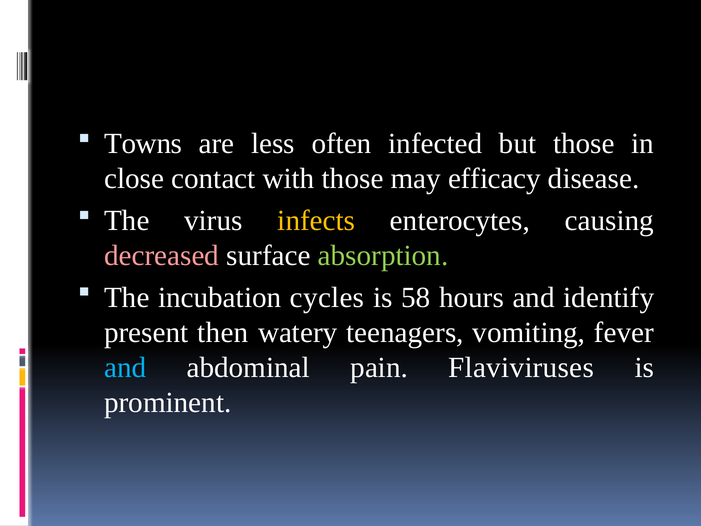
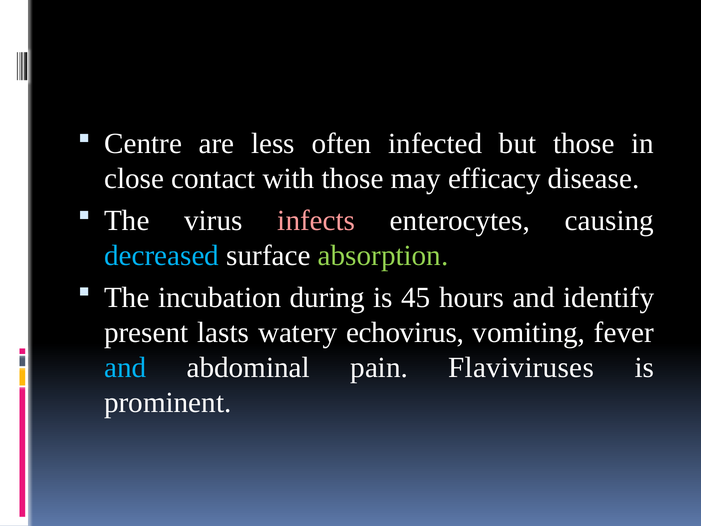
Towns: Towns -> Centre (143, 144)
infects colour: yellow -> pink (316, 220)
decreased colour: pink -> light blue (162, 255)
cycles: cycles -> during (327, 297)
58: 58 -> 45 (416, 297)
then: then -> lasts (223, 332)
teenagers: teenagers -> echovirus (405, 332)
